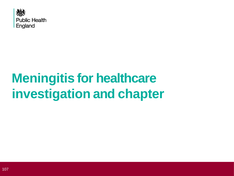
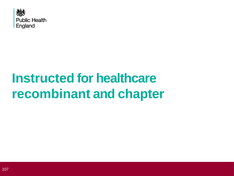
Meningitis: Meningitis -> Instructed (43, 78)
investigation: investigation -> recombinant (51, 94)
